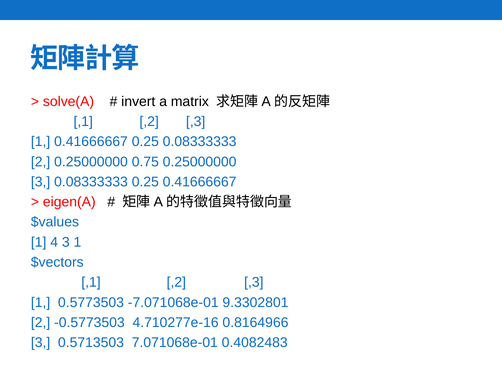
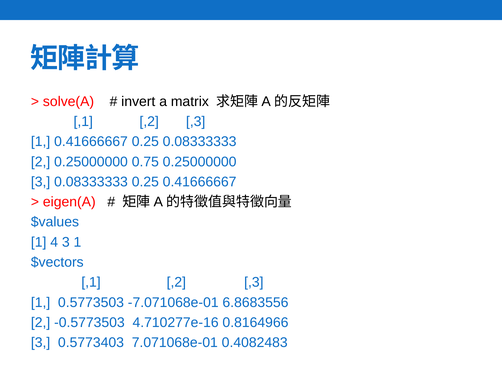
9.3302801: 9.3302801 -> 6.8683556 (255, 302)
0.5713503: 0.5713503 -> 0.5773403 (91, 342)
